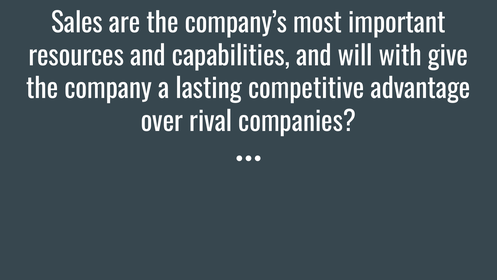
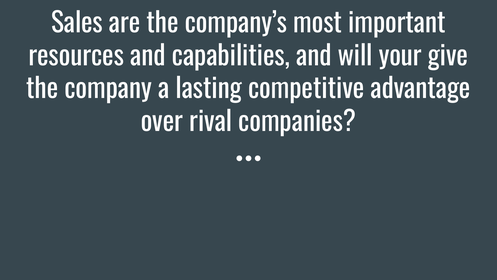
with: with -> your (400, 56)
